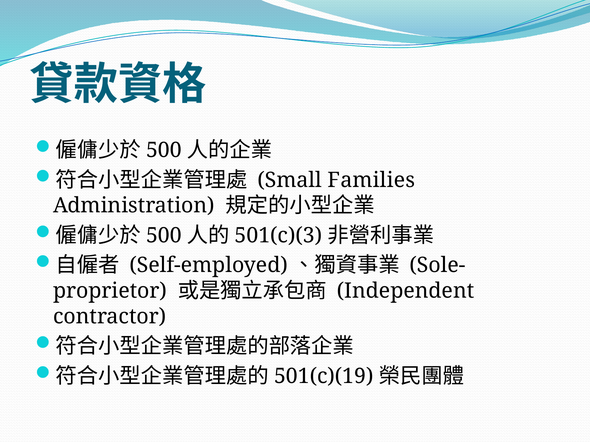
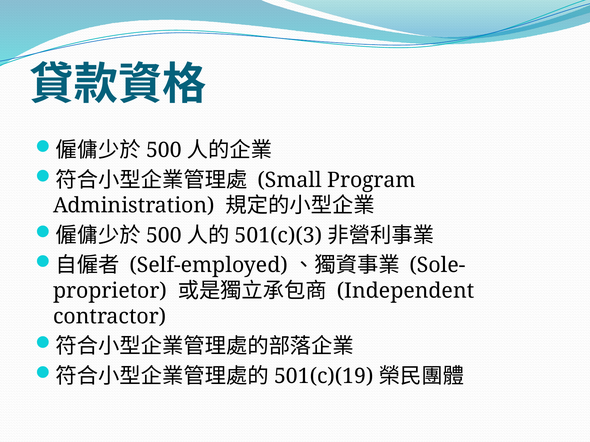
Families: Families -> Program (371, 180)
